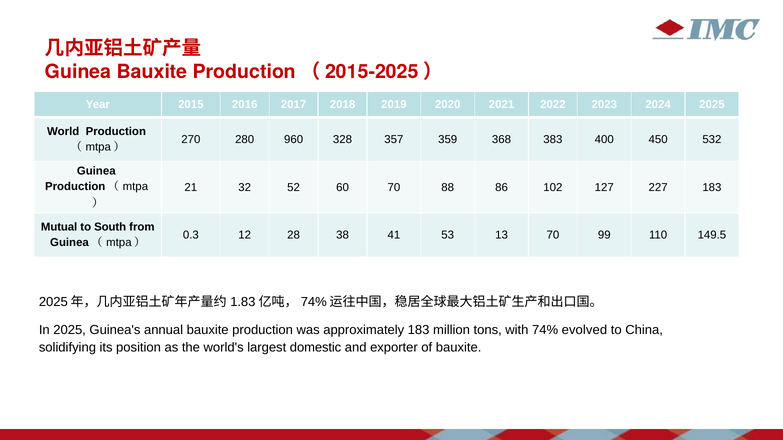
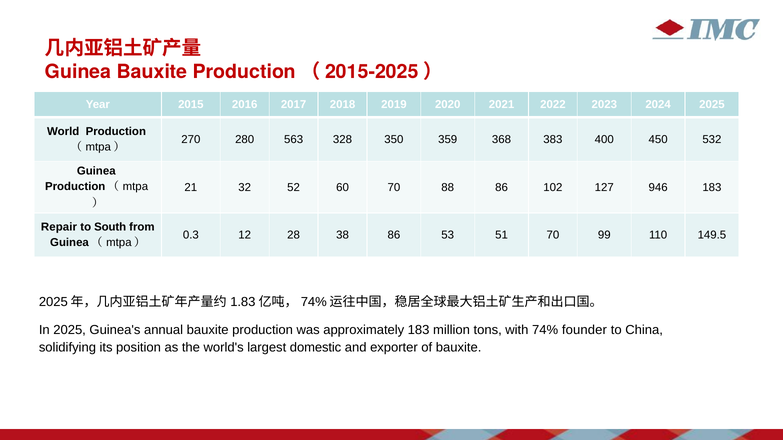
960: 960 -> 563 (294, 140)
357: 357 -> 350 (394, 140)
227: 227 -> 946 (658, 187)
Mutual: Mutual -> Repair (59, 227)
38 41: 41 -> 86 (394, 235)
13: 13 -> 51 (502, 235)
evolved: evolved -> founder (584, 330)
